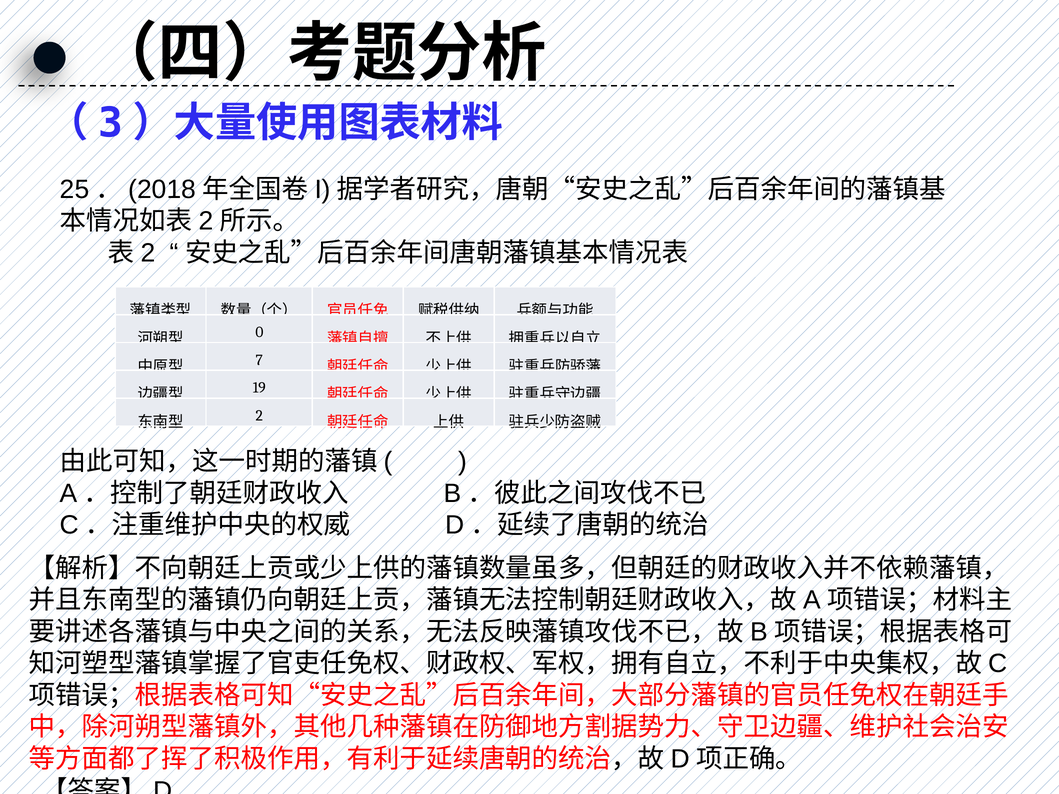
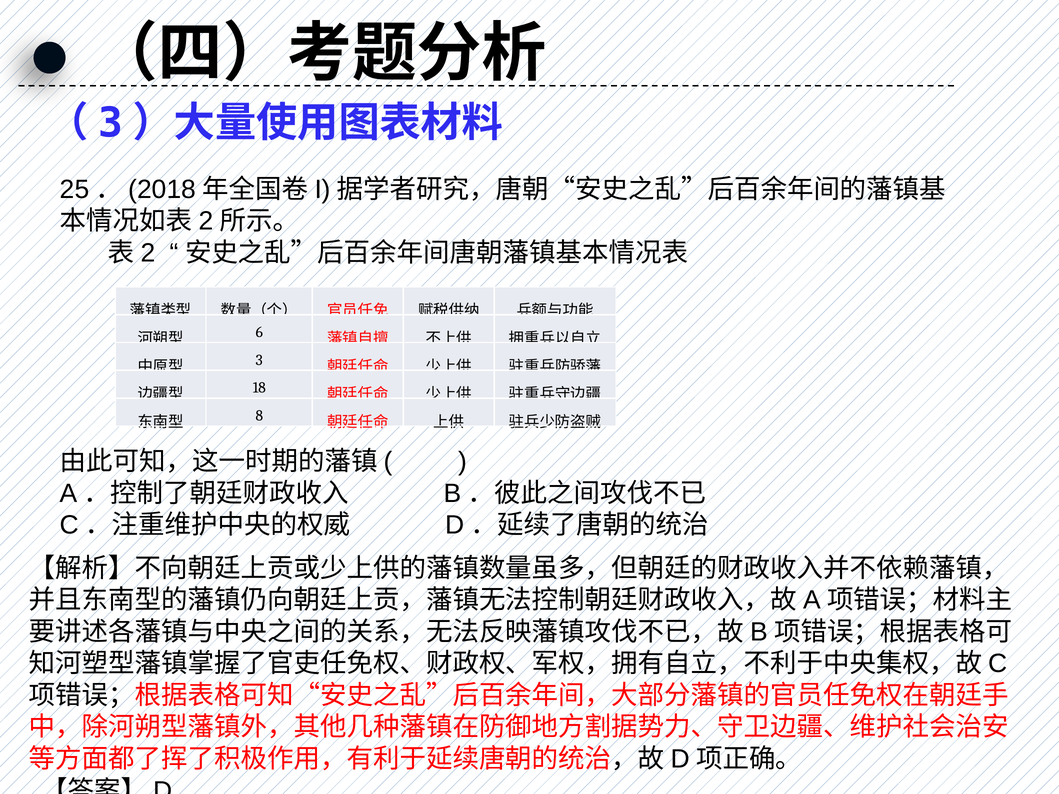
0: 0 -> 6 (259, 332)
7: 7 -> 3 (259, 360)
19: 19 -> 18 (259, 388)
2: 2 -> 8 (259, 416)
